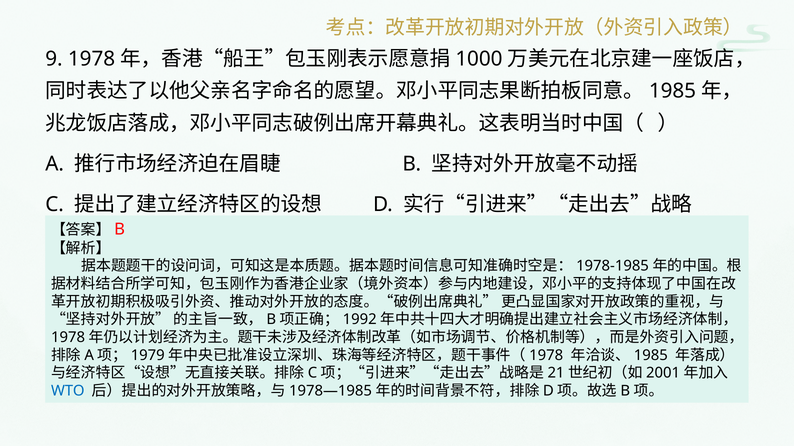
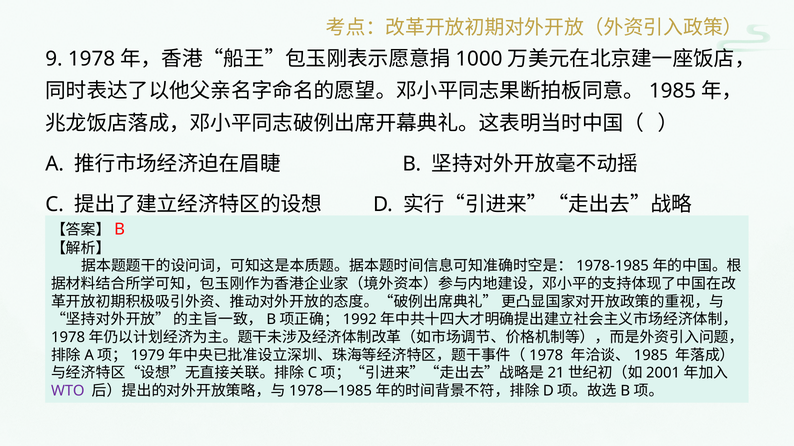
WTO colour: blue -> purple (68, 391)
